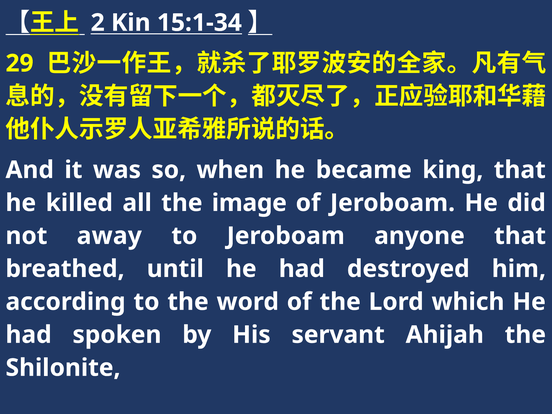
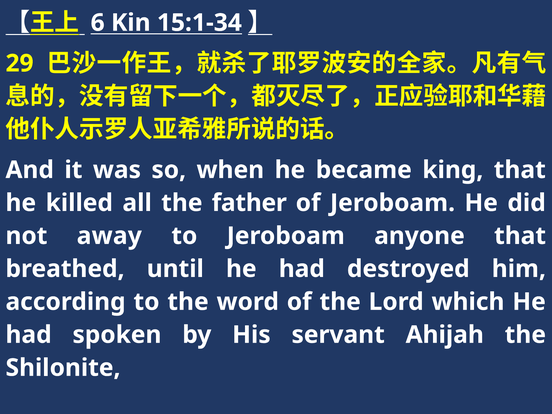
2: 2 -> 6 (98, 23)
image: image -> father (249, 203)
